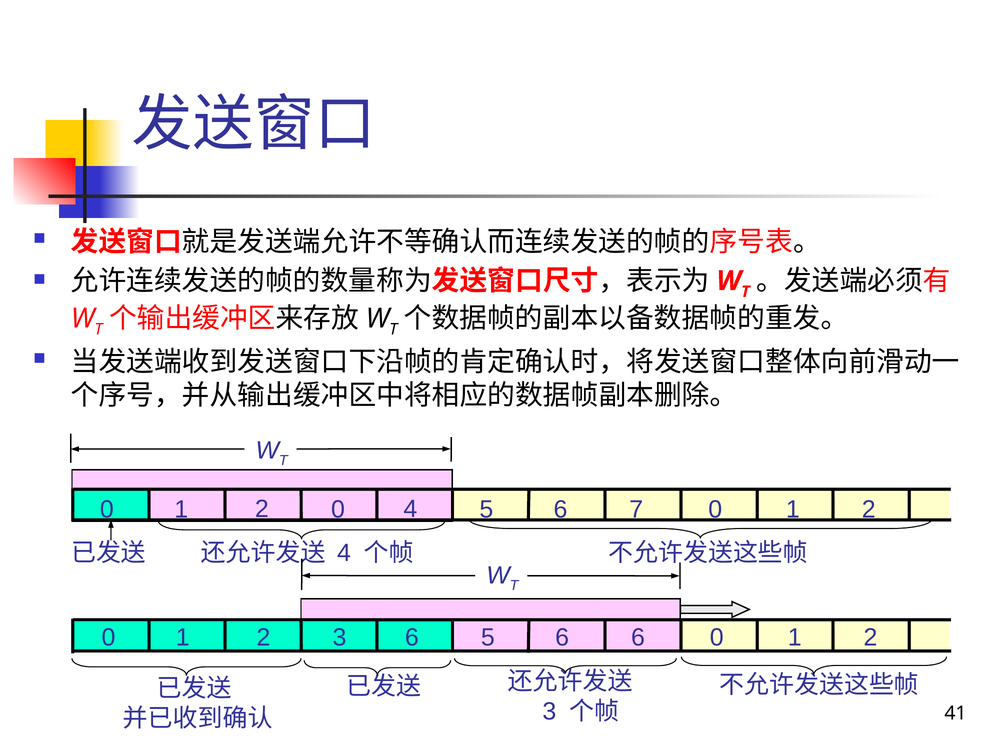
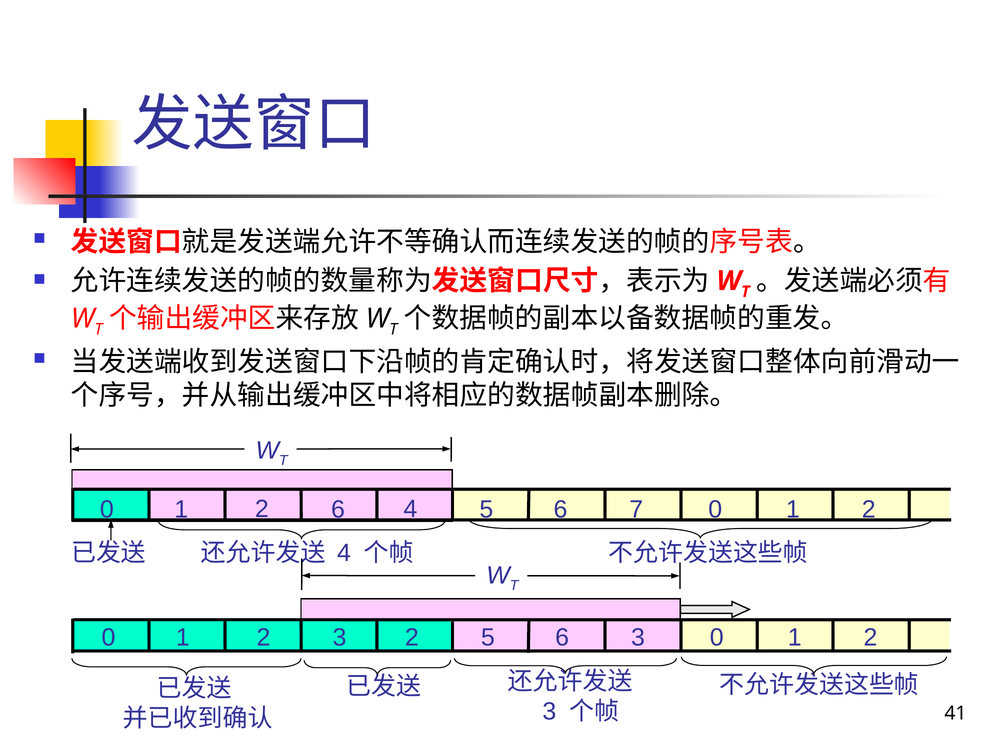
2 0: 0 -> 6 (338, 509)
3 6: 6 -> 2 (412, 637)
6 6: 6 -> 3 (638, 637)
